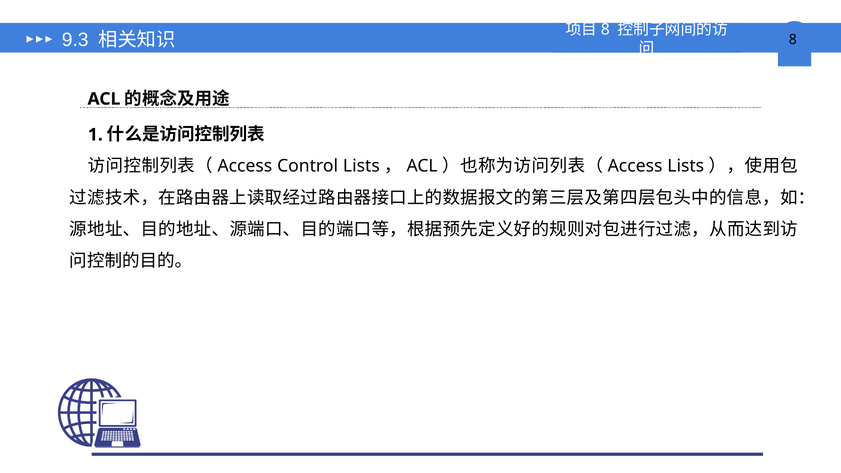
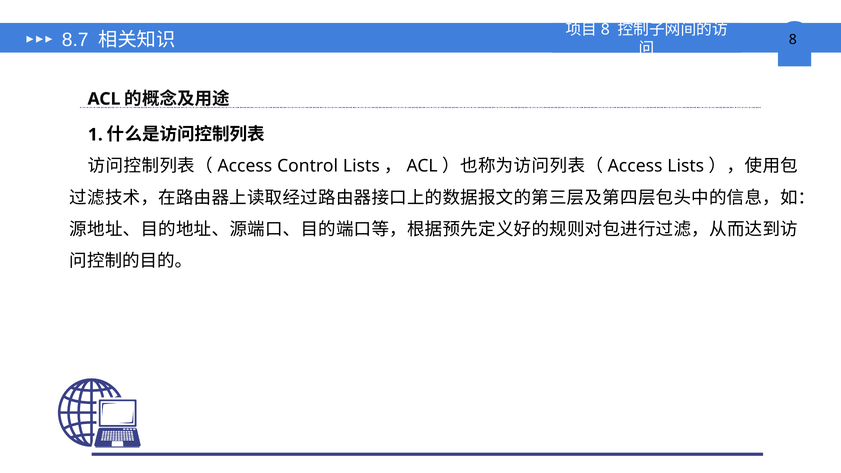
9.3: 9.3 -> 8.7 (75, 40)
